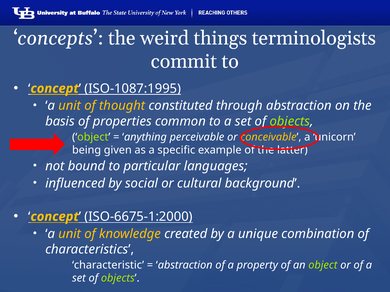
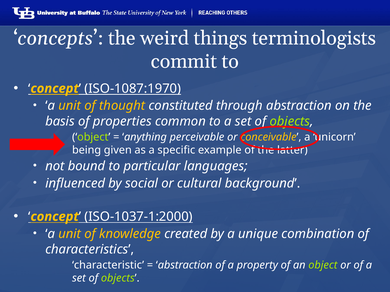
ISO-1087:1995: ISO-1087:1995 -> ISO-1087:1970 (133, 89)
ISO-6675-1:2000: ISO-6675-1:2000 -> ISO-1037-1:2000 (139, 217)
